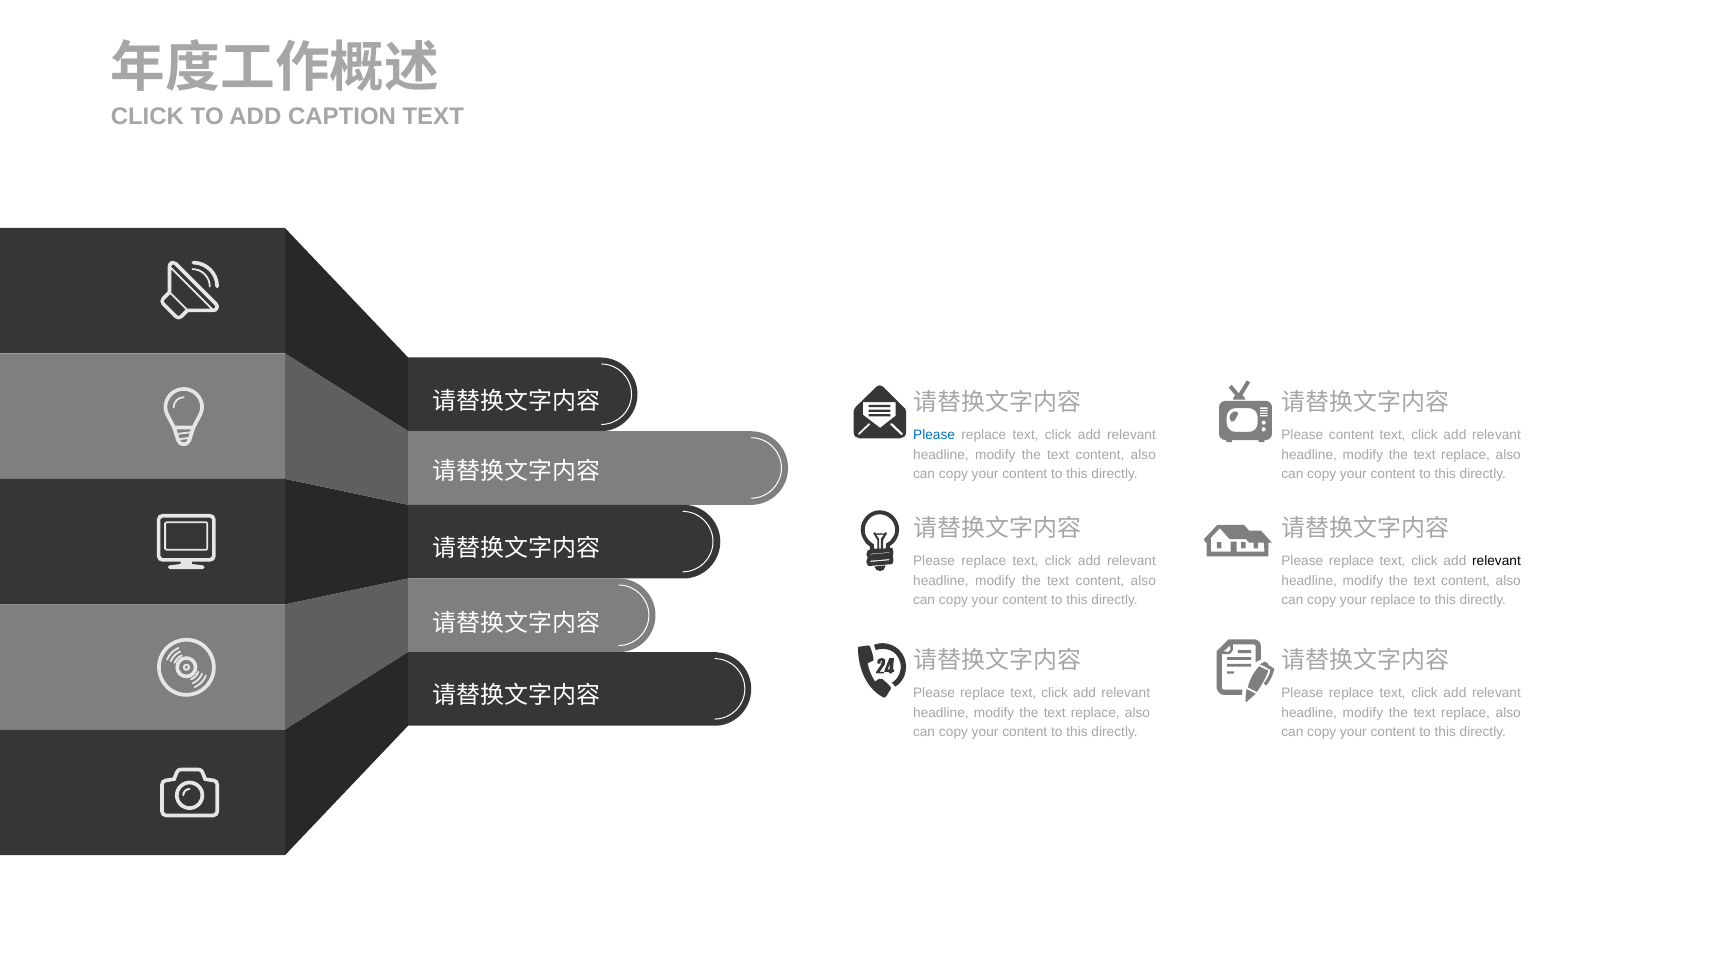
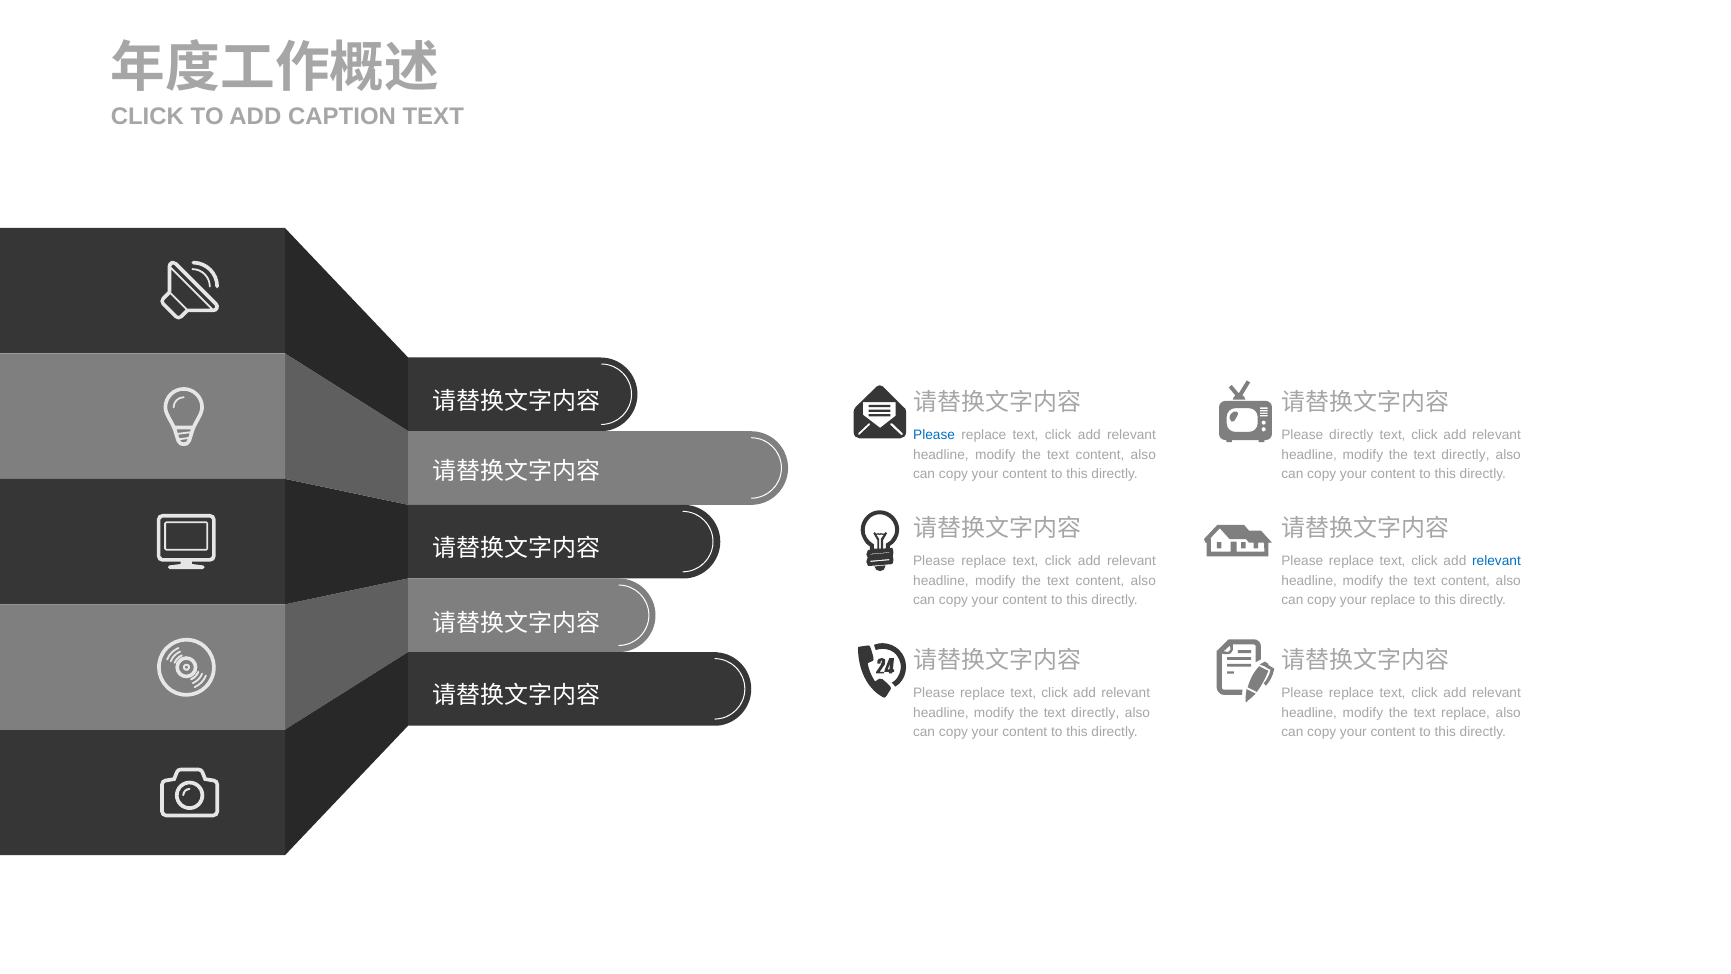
Please content: content -> directly (1351, 435)
replace: replace -> directly (1466, 454)
relevant colour: black -> blue (1496, 561)
replace: replace -> directly (1095, 712)
